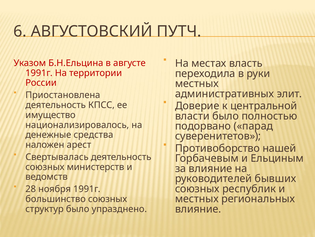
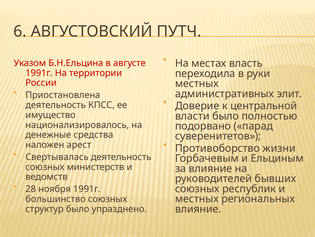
нашей: нашей -> жизни (279, 148)
